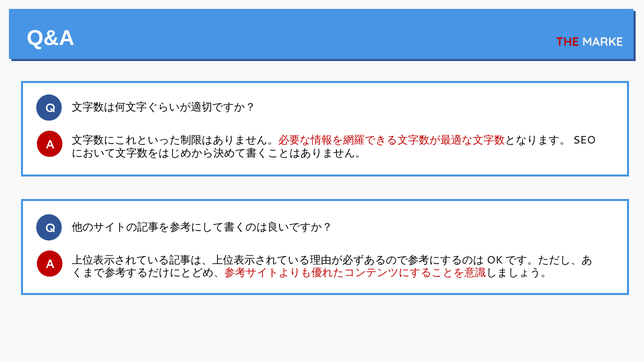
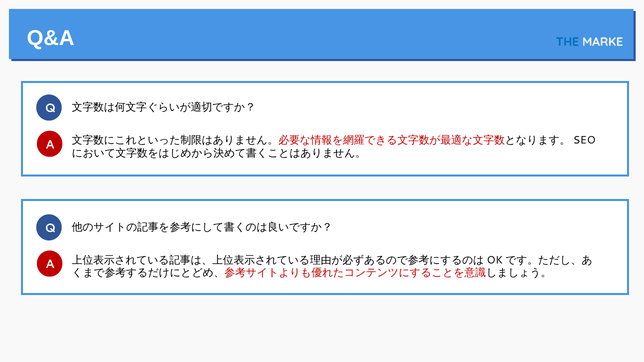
THE colour: red -> blue (567, 42)
